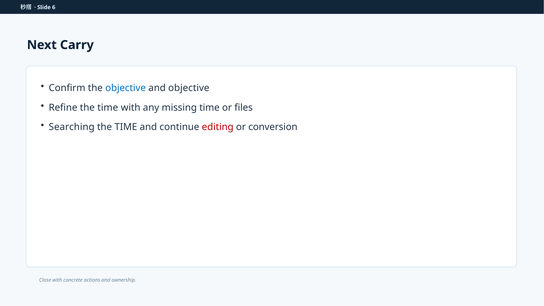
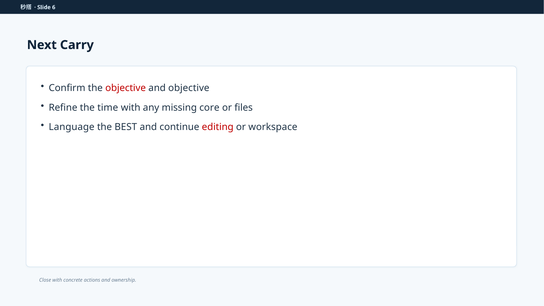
objective colour: blue -> red (126, 88)
missing time: time -> core (209, 108)
Searching: Searching -> Language (72, 127)
TIME: TIME -> BEST (126, 127)
conversion: conversion -> workspace (273, 127)
